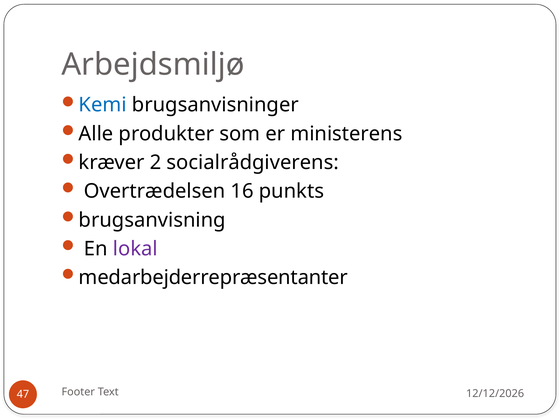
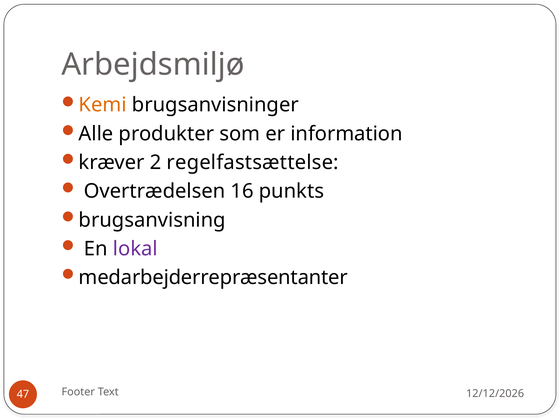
Kemi colour: blue -> orange (103, 105)
ministerens: ministerens -> information (347, 134)
socialrådgiverens: socialrådgiverens -> regelfastsættelse (253, 163)
